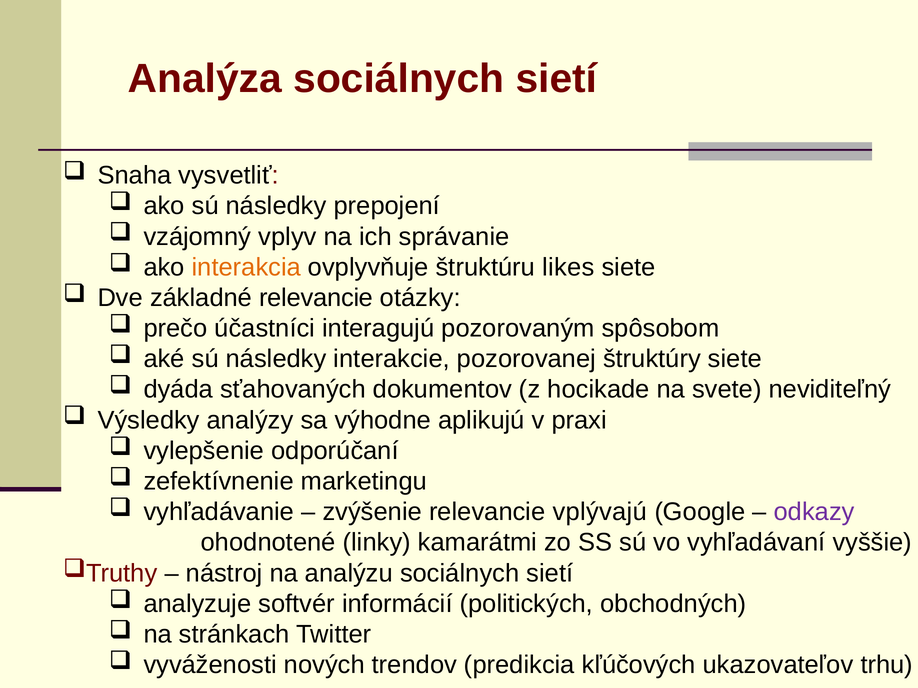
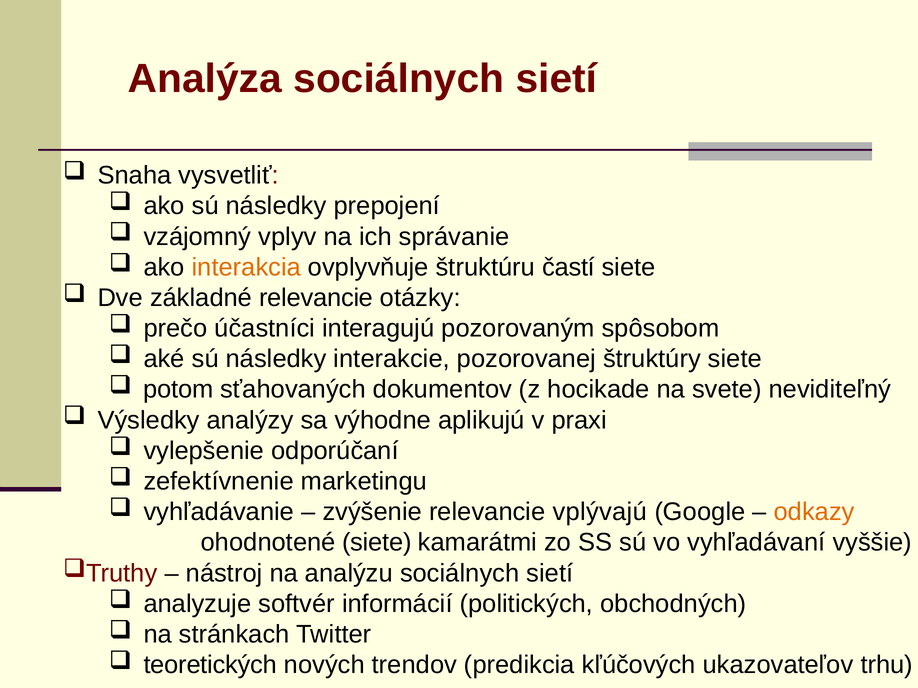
likes: likes -> častí (568, 267)
dyáda: dyáda -> potom (178, 390)
odkazy colour: purple -> orange (814, 512)
ohodnotené linky: linky -> siete (377, 543)
vyváženosti: vyváženosti -> teoretických (210, 665)
